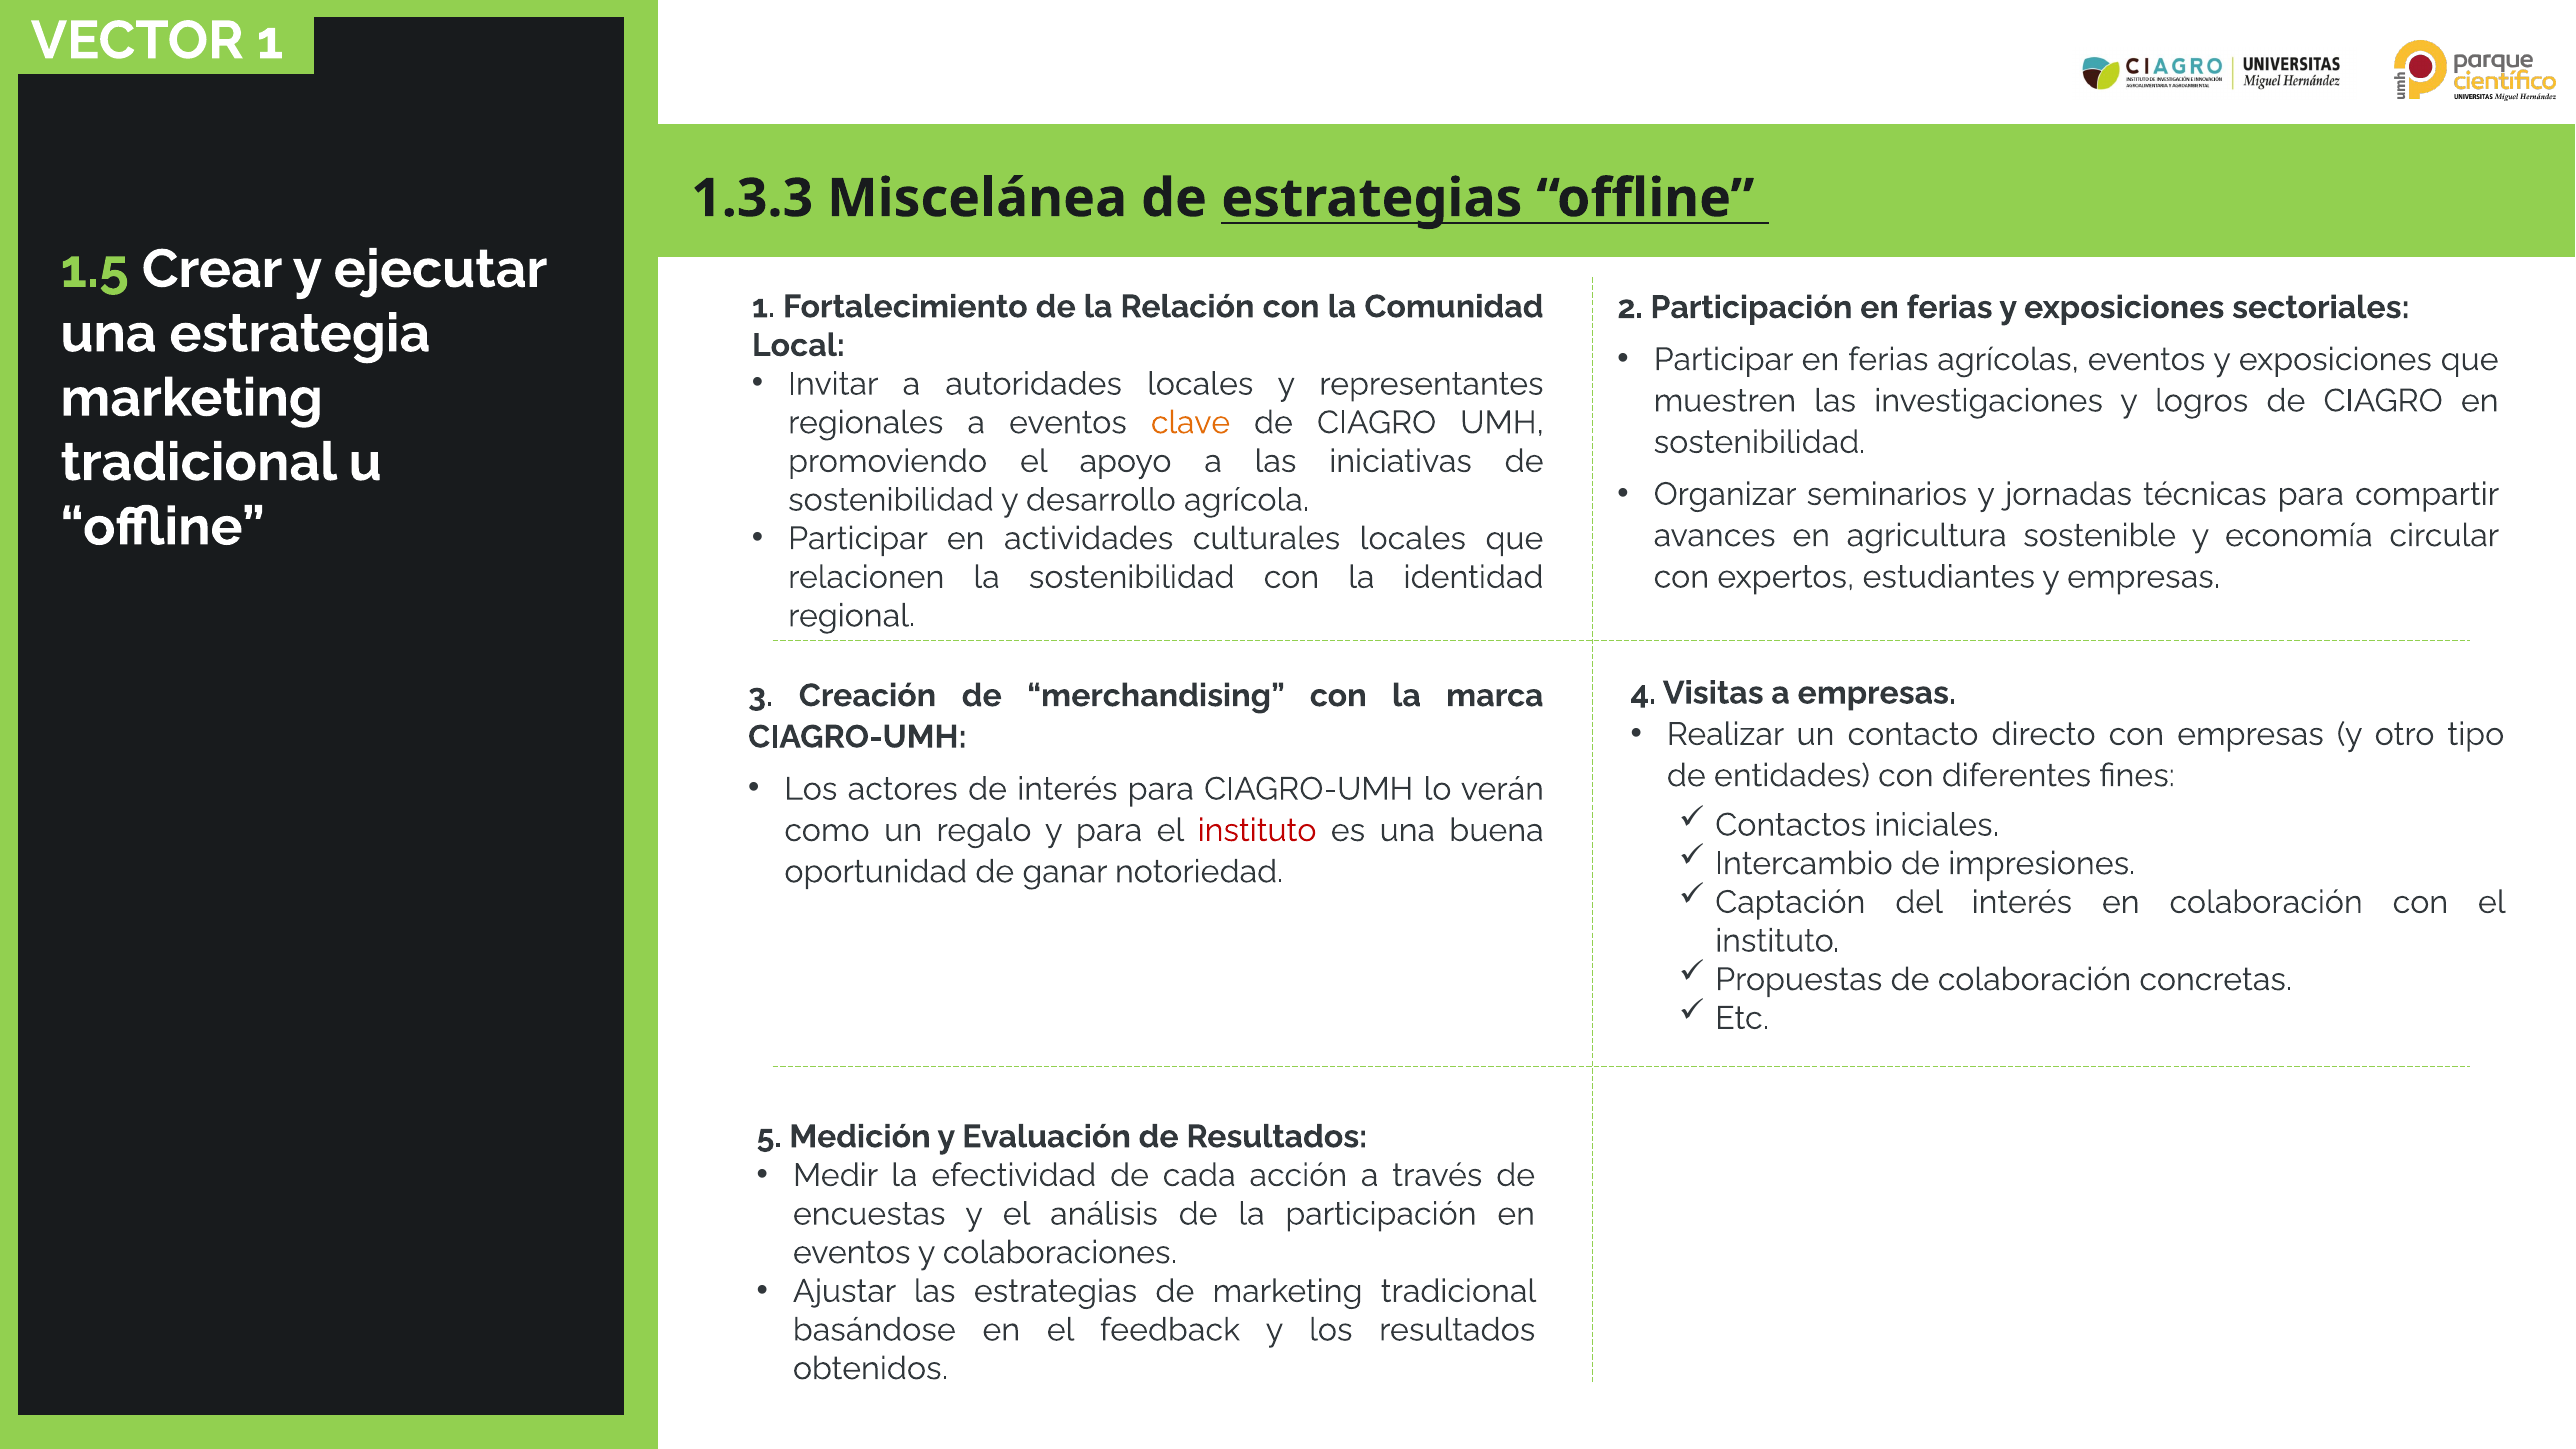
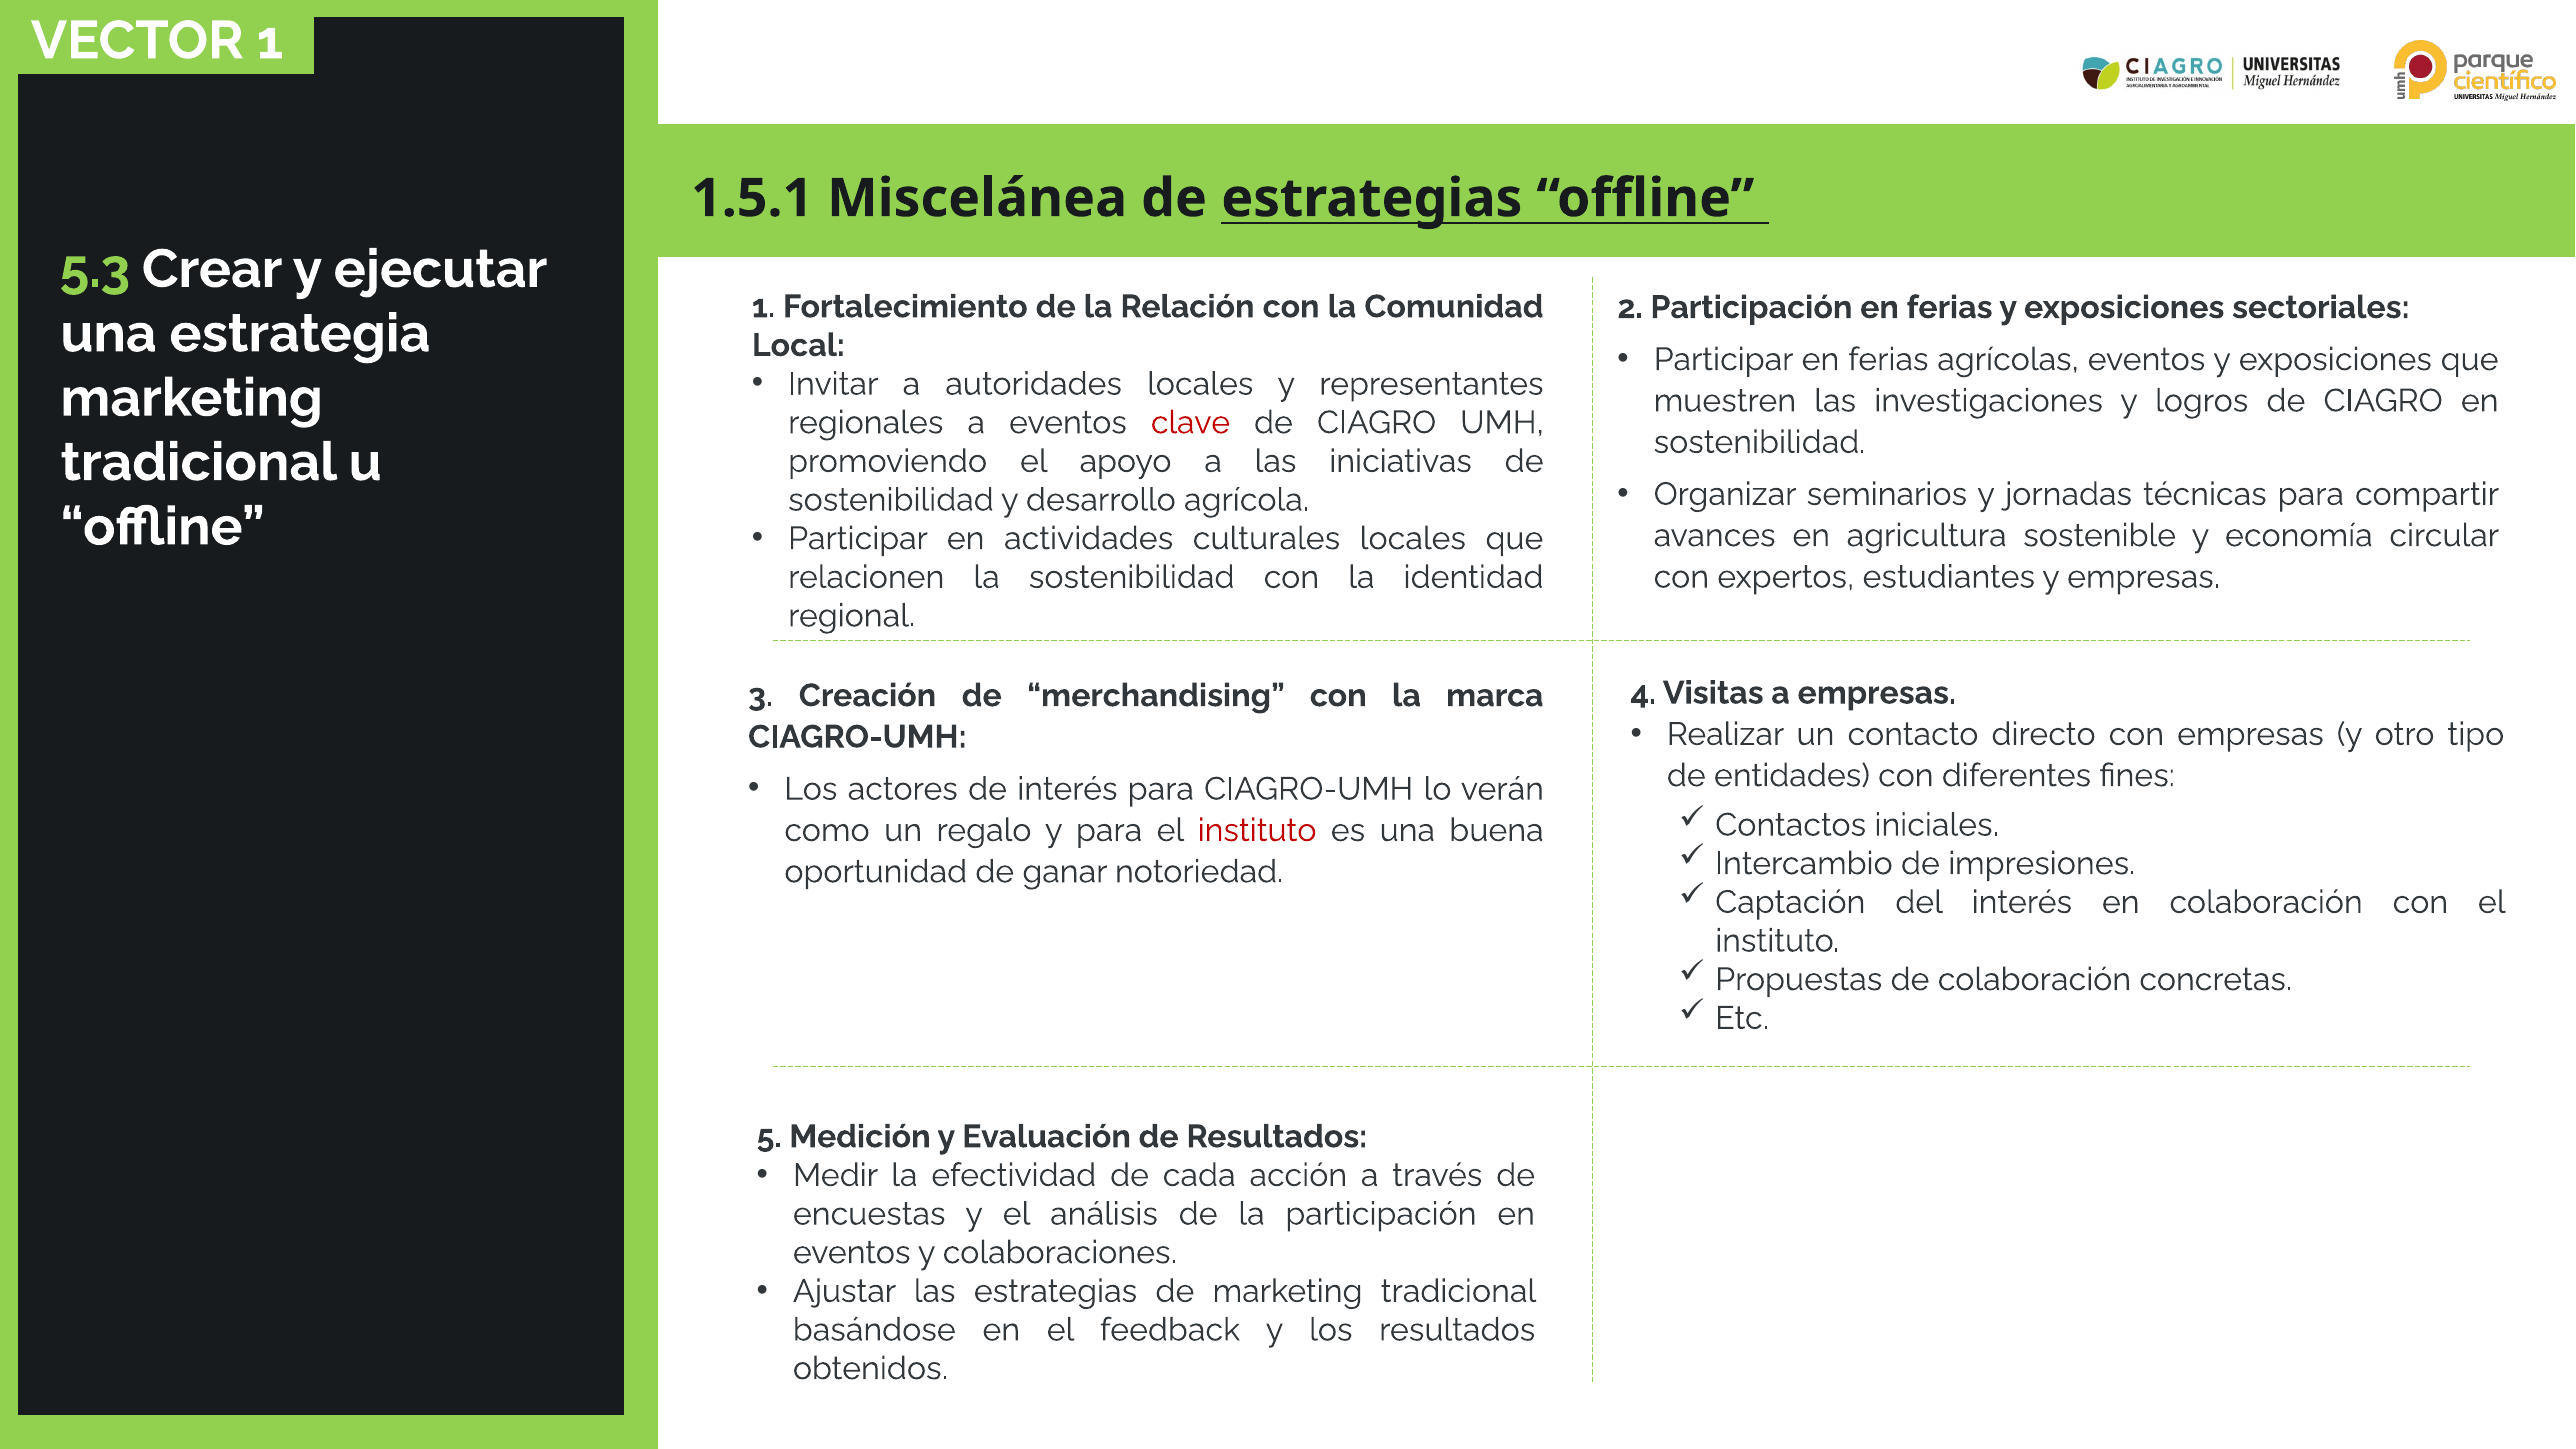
1.3.3: 1.3.3 -> 1.5.1 (752, 199)
1.5: 1.5 -> 5.3 (95, 269)
clave colour: orange -> red (1191, 423)
